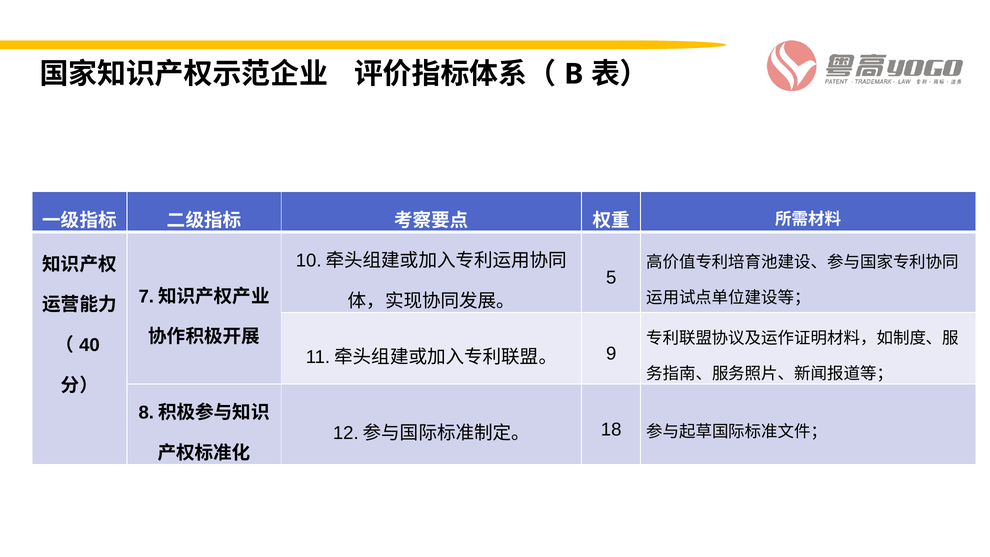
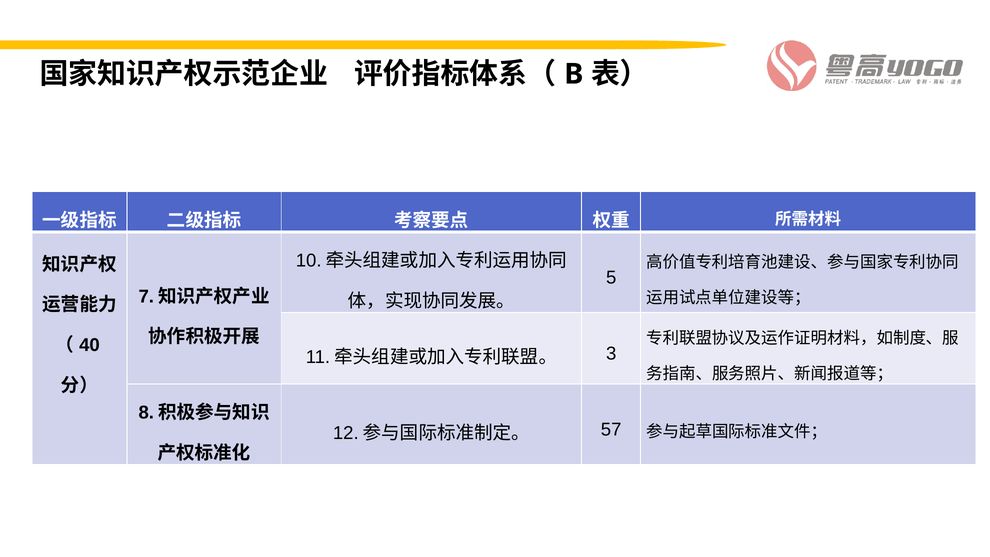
9: 9 -> 3 (611, 354)
18: 18 -> 57 (611, 430)
